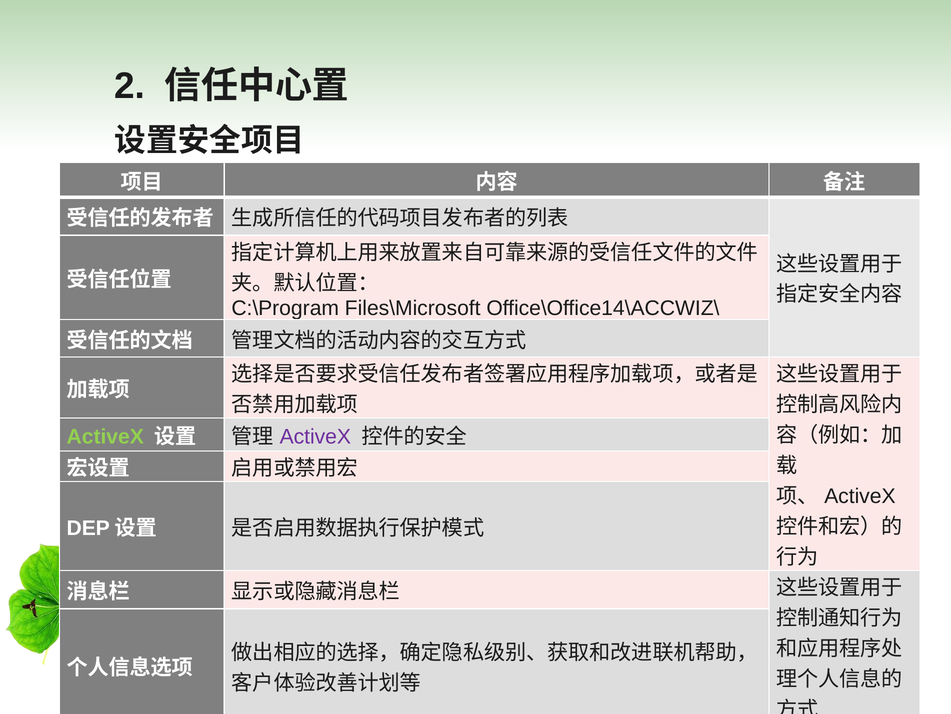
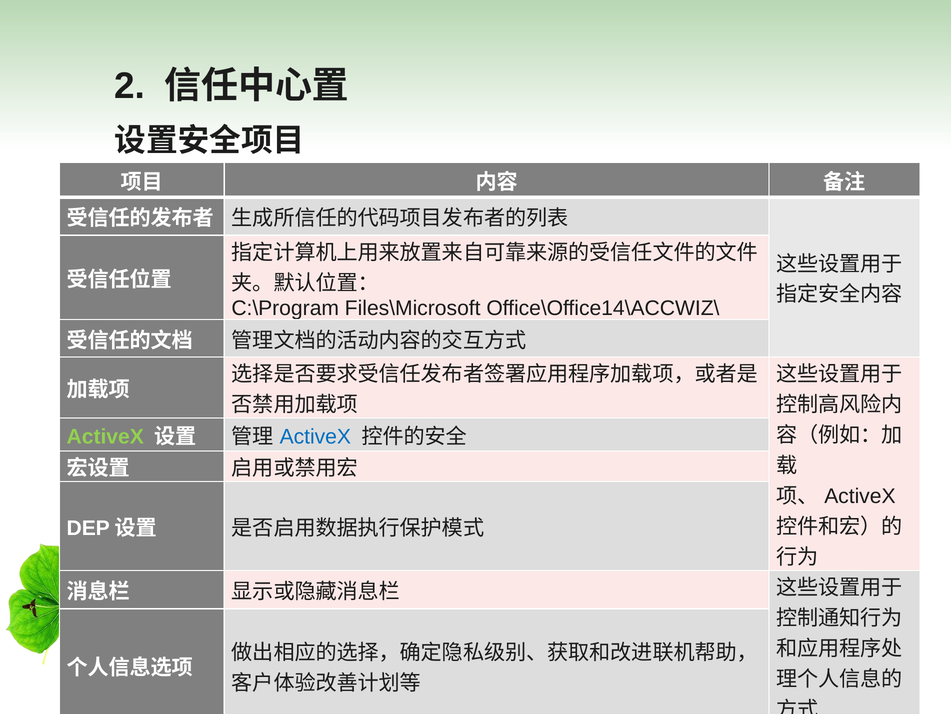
ActiveX colour: purple -> blue (315, 436)
